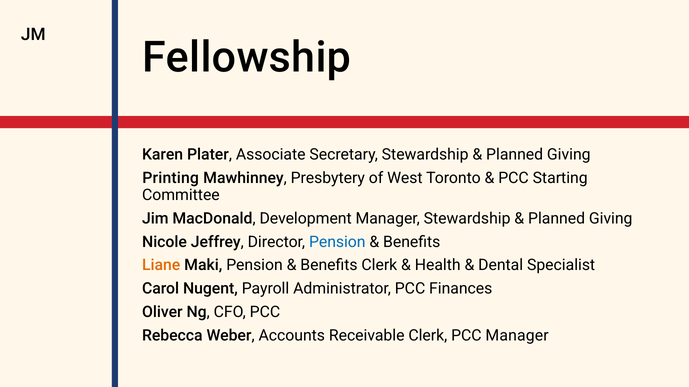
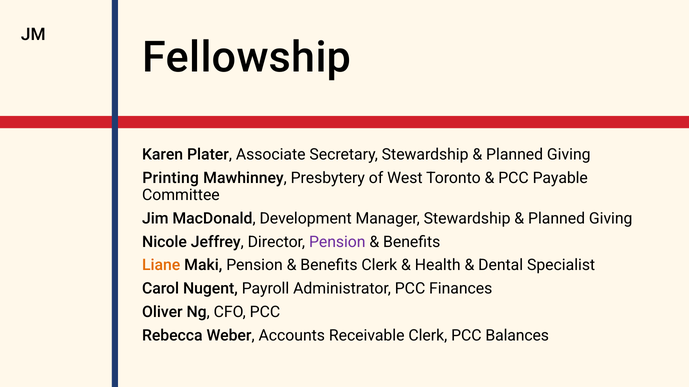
Starting: Starting -> Payable (560, 178)
Pension colour: blue -> purple (337, 242)
PCC Manager: Manager -> Balances (517, 336)
